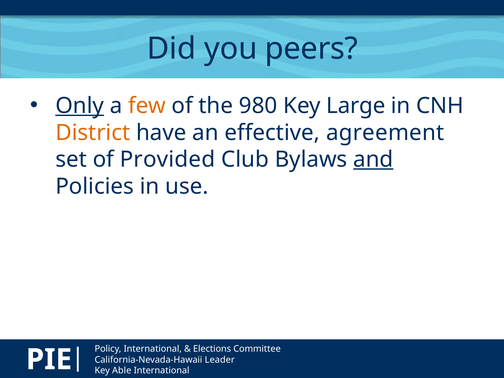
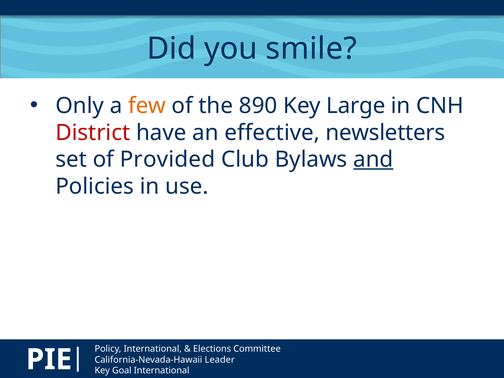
peers: peers -> smile (311, 49)
Only underline: present -> none (80, 106)
980: 980 -> 890 (258, 106)
District colour: orange -> red (93, 133)
agreement: agreement -> newsletters (385, 133)
Able: Able -> Goal (122, 371)
